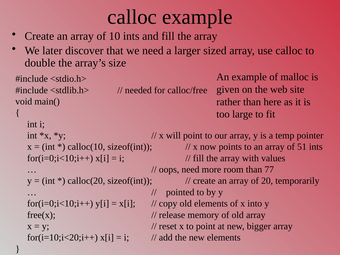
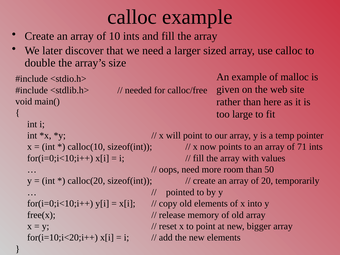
51: 51 -> 71 (302, 147)
77: 77 -> 50 (269, 170)
